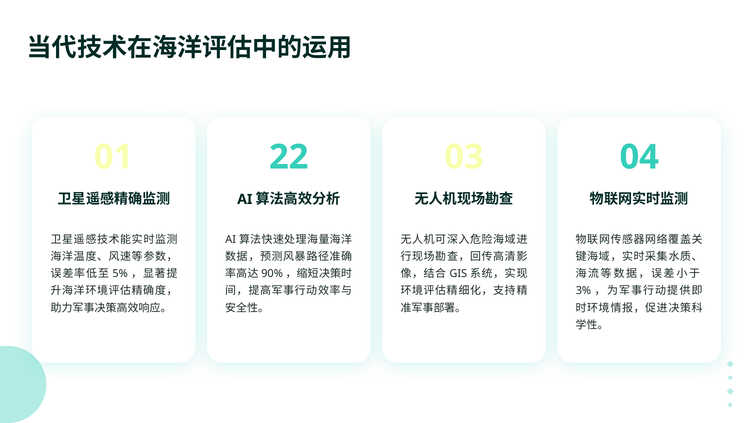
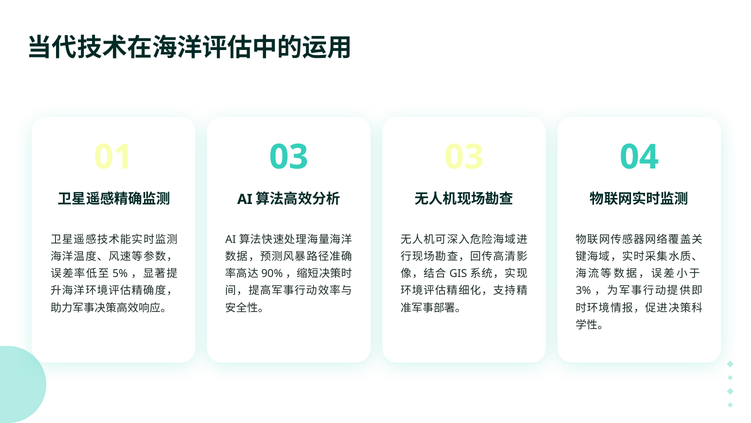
01 22: 22 -> 03 (289, 157)
